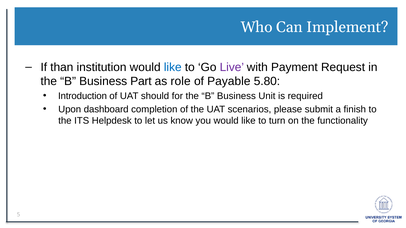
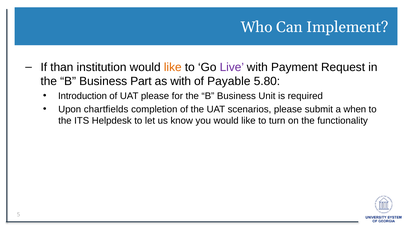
like colour: blue -> orange (173, 67)
as role: role -> with (181, 81)
UAT should: should -> please (155, 96)
dashboard: dashboard -> chartfields (106, 110)
finish: finish -> when (355, 110)
